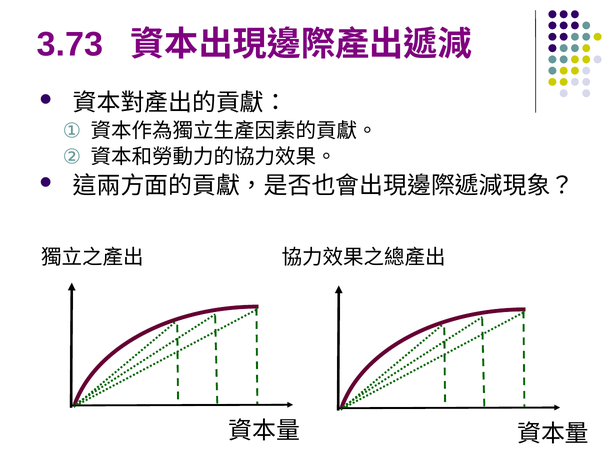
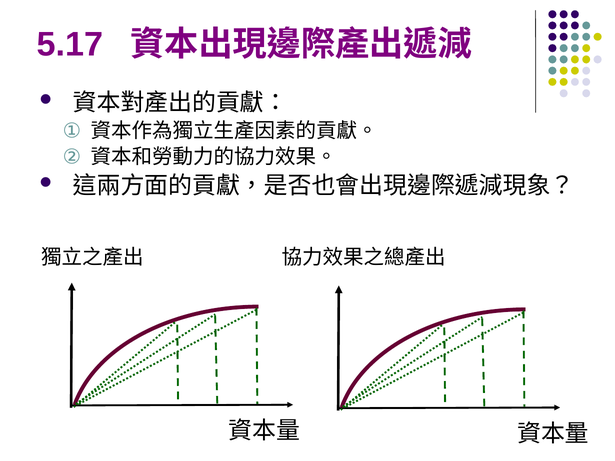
3.73: 3.73 -> 5.17 (70, 45)
